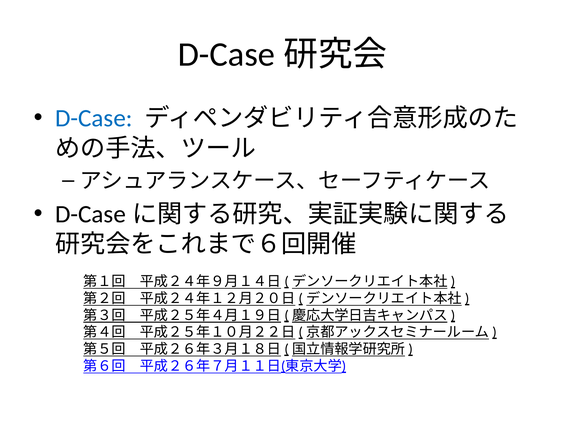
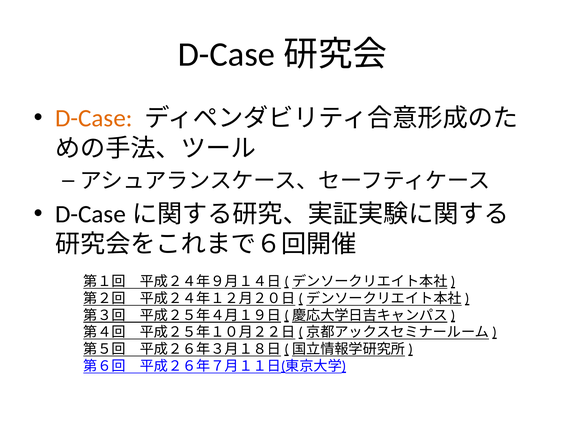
D-Case colour: blue -> orange (94, 119)
